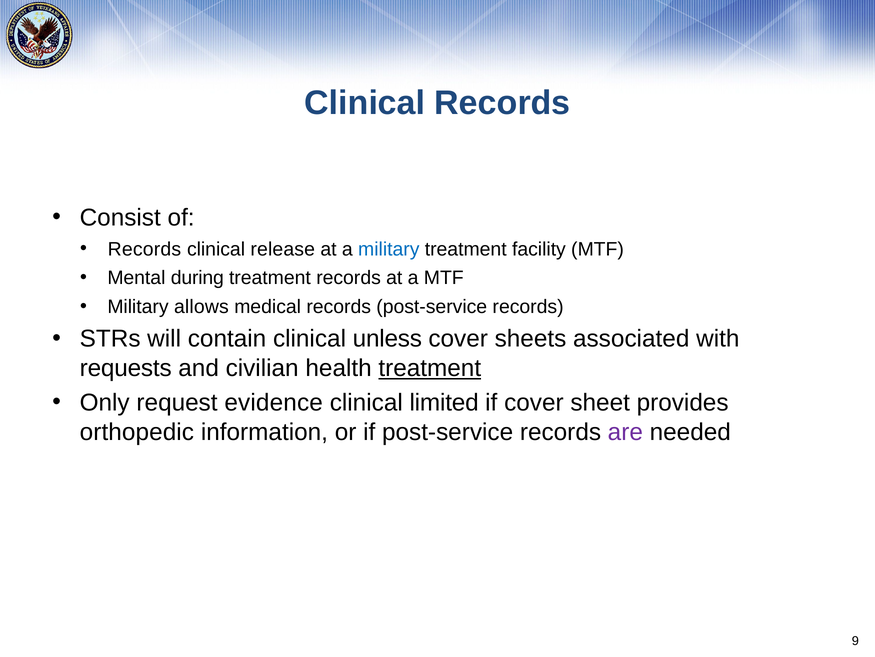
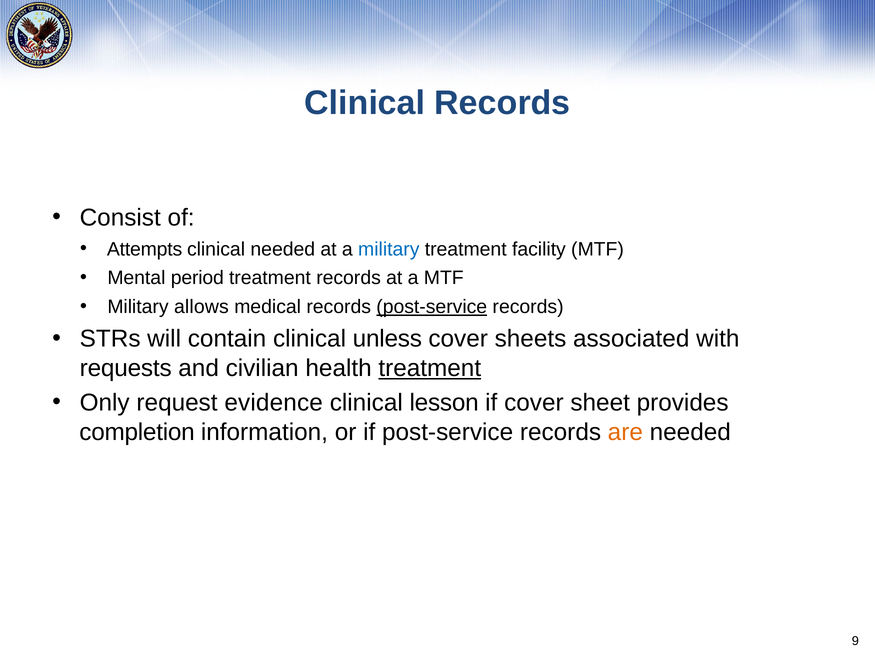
Records: Records -> Attempts (145, 249)
clinical release: release -> needed (283, 249)
during: during -> period (197, 278)
post-service underline: none -> present (432, 306)
limited: limited -> lesson (444, 402)
orthopedic: orthopedic -> completion (137, 432)
are colour: purple -> orange (625, 432)
